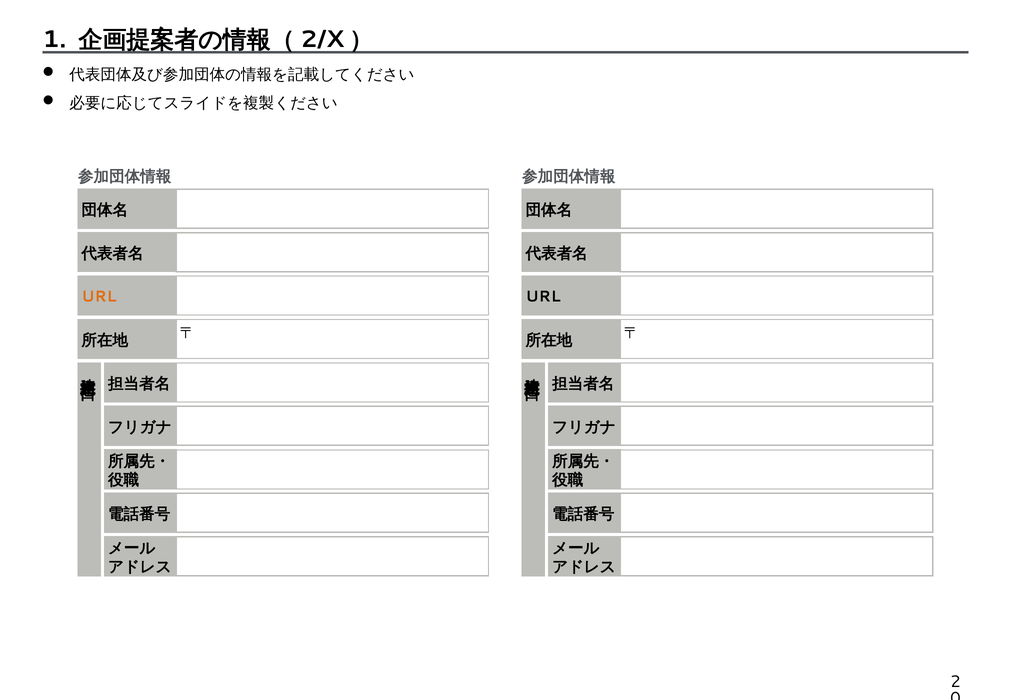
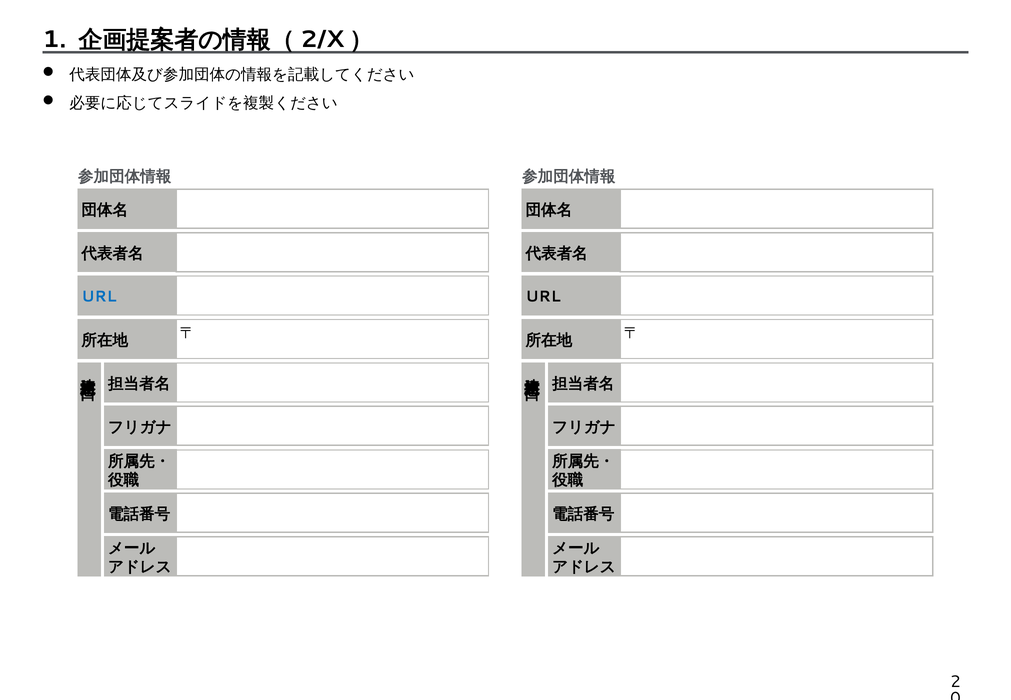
URL colour: orange -> blue (99, 297)
